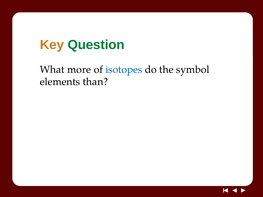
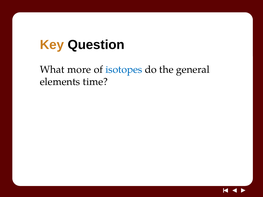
Question colour: green -> black (96, 45)
symbol: symbol -> general (193, 70)
than: than -> time (95, 82)
